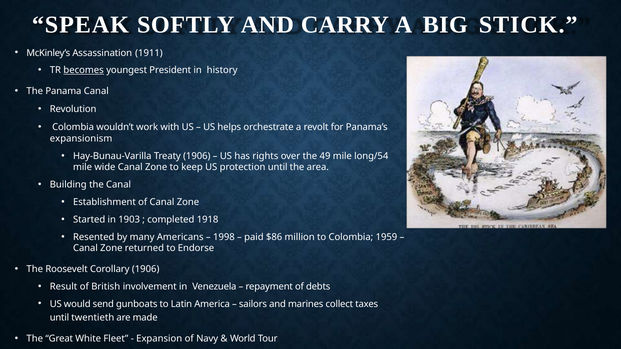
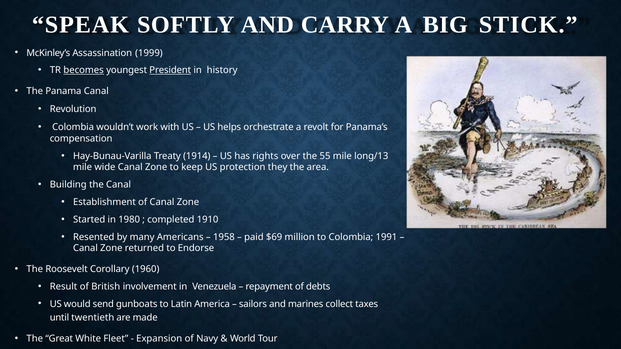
1911: 1911 -> 1999 (149, 53)
President underline: none -> present (170, 70)
expansionism: expansionism -> compensation (81, 139)
Treaty 1906: 1906 -> 1914 (197, 156)
49: 49 -> 55 (325, 156)
long/54: long/54 -> long/13 (371, 156)
protection until: until -> they (278, 167)
1903: 1903 -> 1980 (129, 220)
1918: 1918 -> 1910 (208, 220)
1998: 1998 -> 1958 (224, 237)
$86: $86 -> $69 (274, 237)
1959: 1959 -> 1991 (386, 237)
Corollary 1906: 1906 -> 1960 (146, 270)
